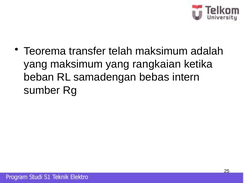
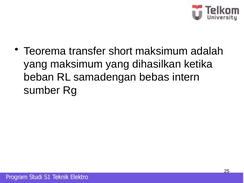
telah: telah -> short (121, 51)
rangkaian: rangkaian -> dihasilkan (157, 64)
